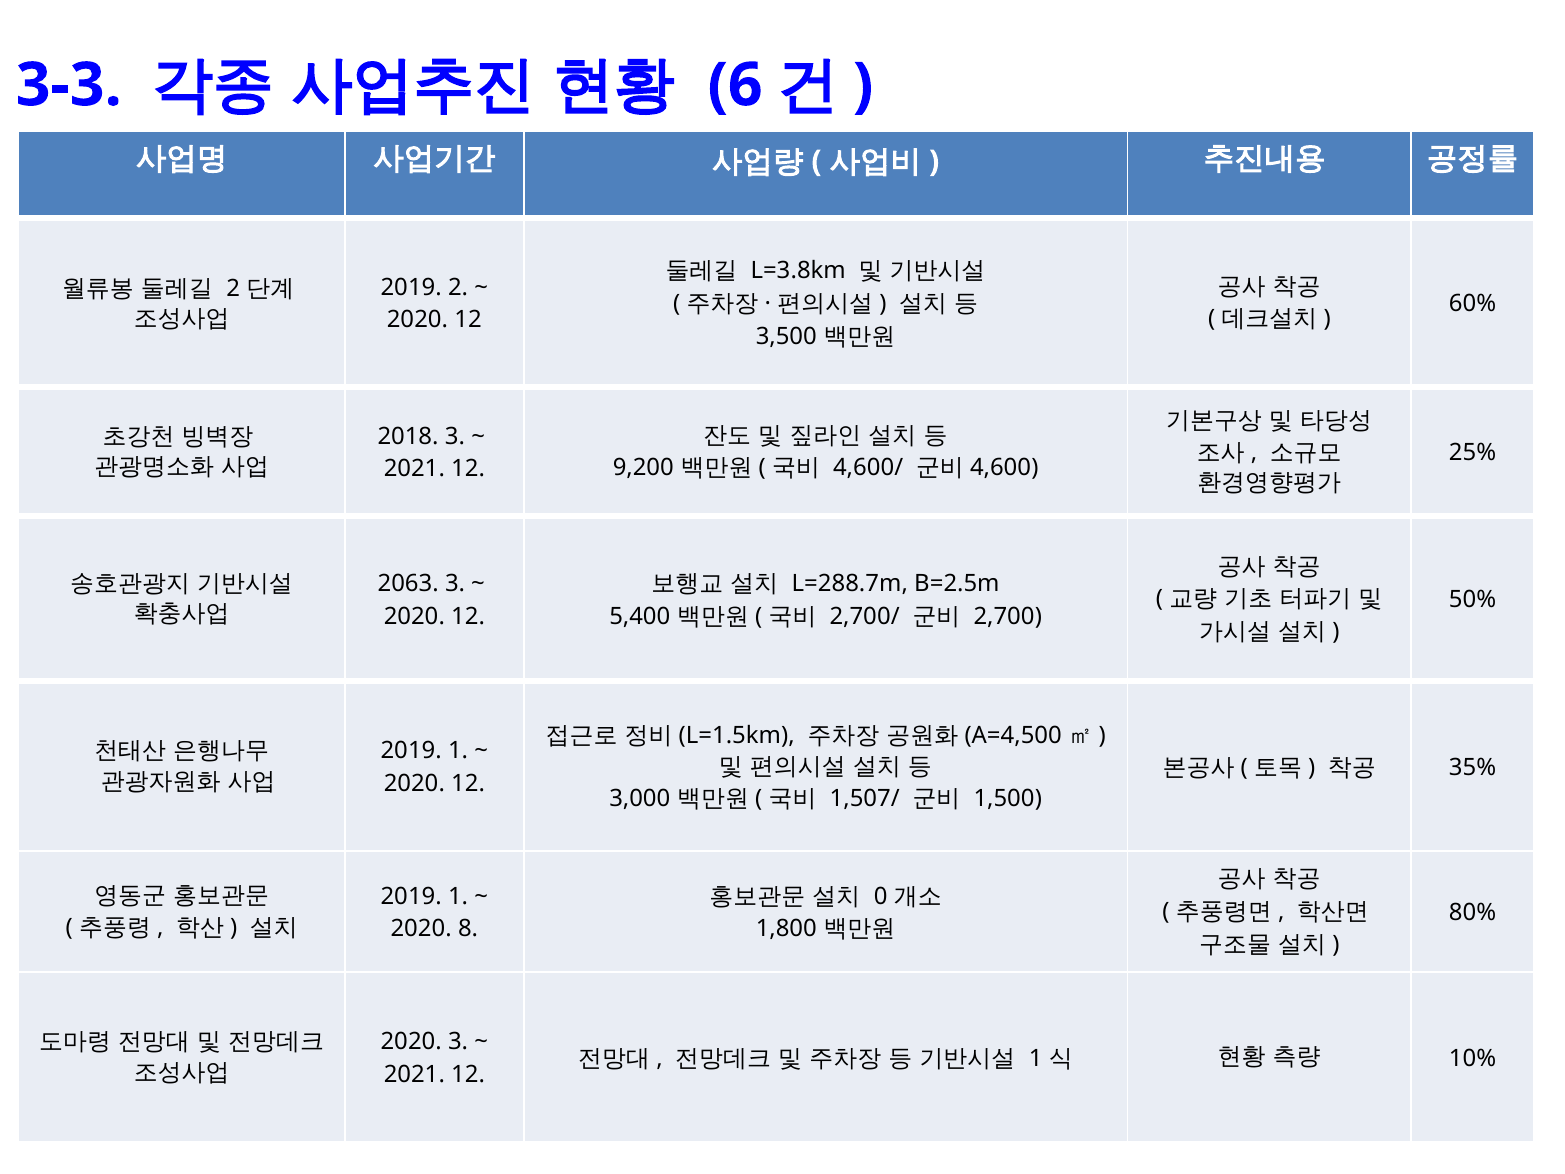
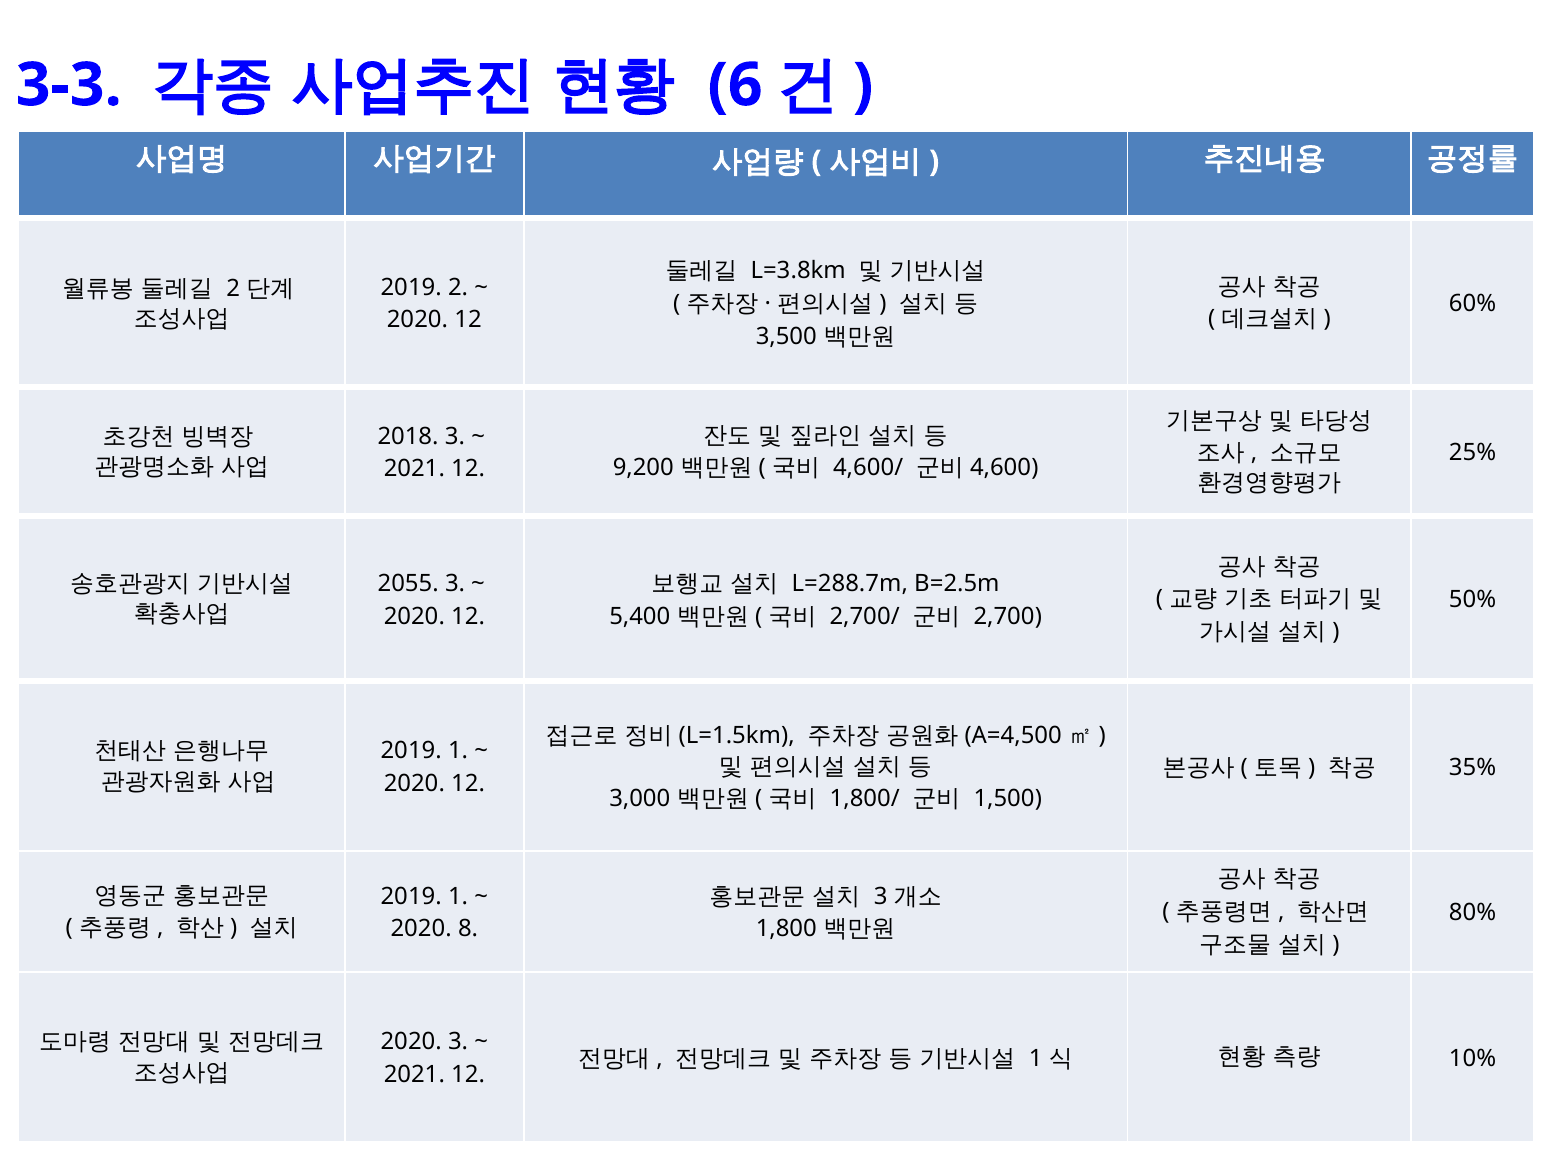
2063: 2063 -> 2055 (408, 584)
1,507/: 1,507/ -> 1,800/ (865, 799)
0: 0 -> 3 (881, 896)
